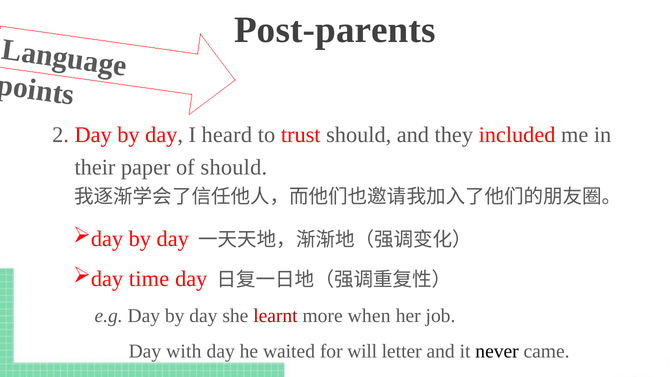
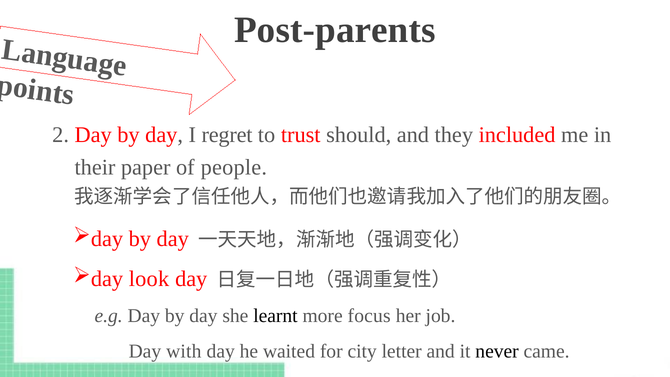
heard: heard -> regret (227, 135)
of should: should -> people (234, 167)
time: time -> look (149, 279)
learnt colour: red -> black (275, 316)
when: when -> focus (369, 316)
will: will -> city (362, 351)
